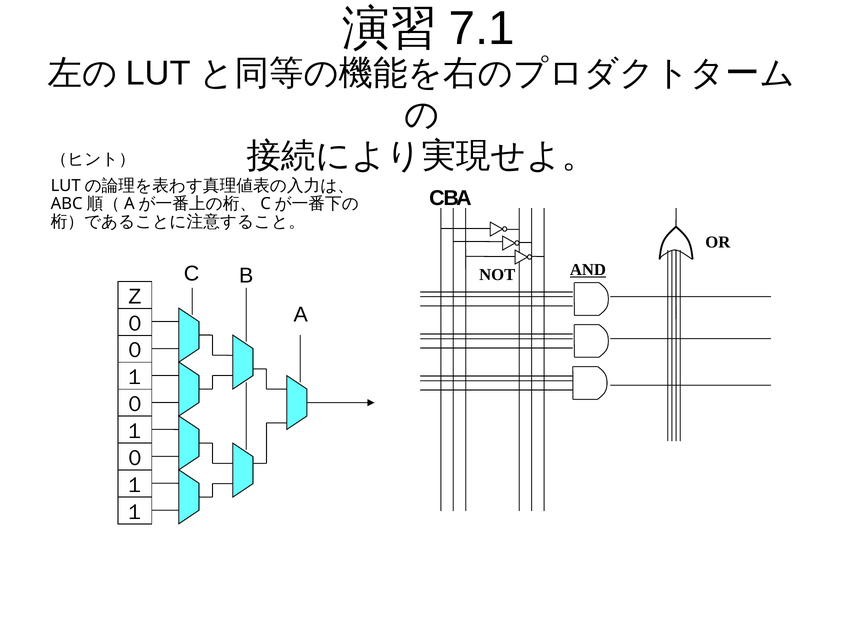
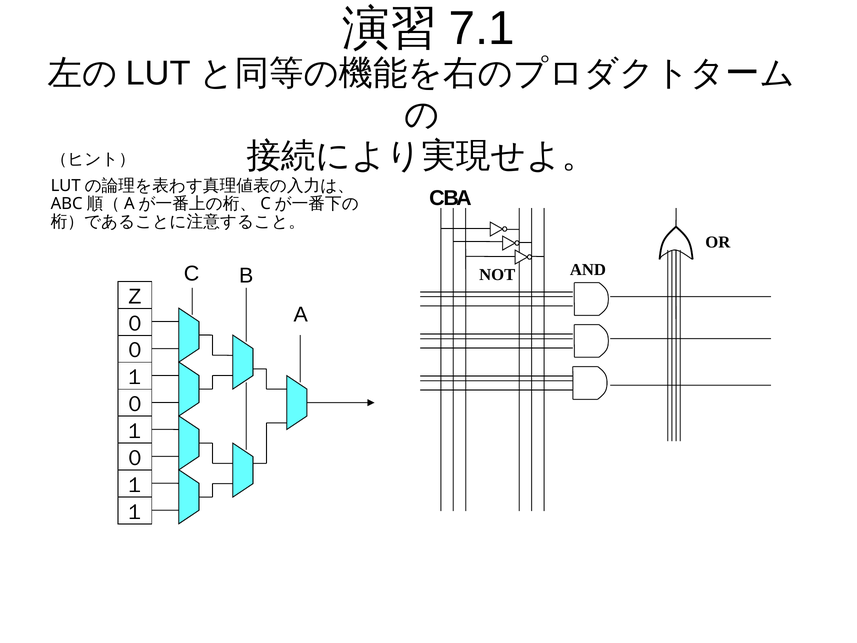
AND underline: present -> none (588, 270)
